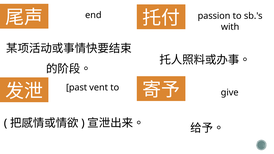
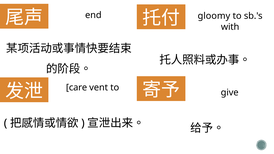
passion: passion -> gloomy (214, 16)
past: past -> care (77, 87)
